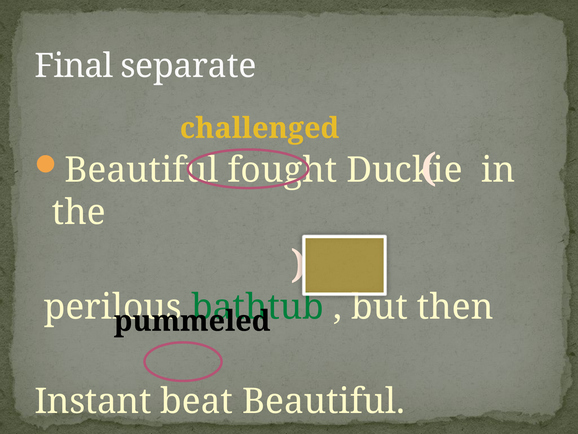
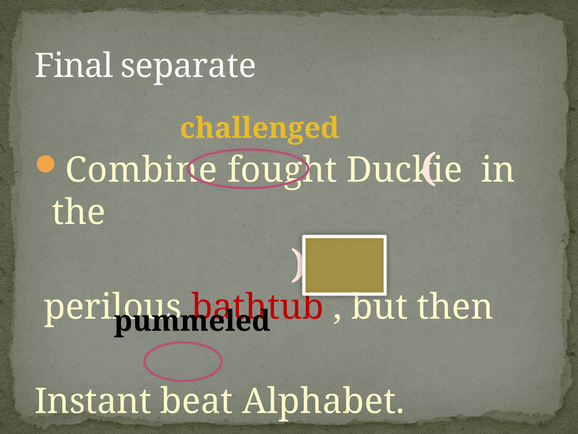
Beautiful: Beautiful -> Combine (141, 170)
bathtub colour: green -> red (258, 307)
beat Beautiful: Beautiful -> Alphabet (323, 401)
